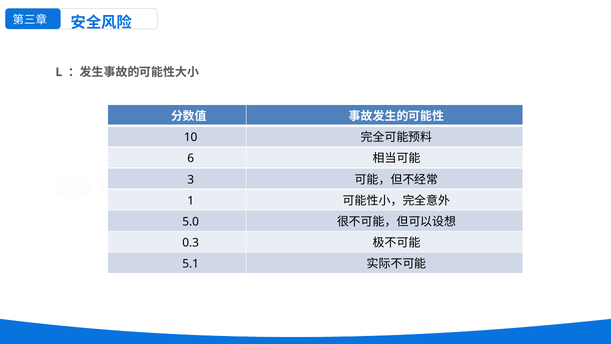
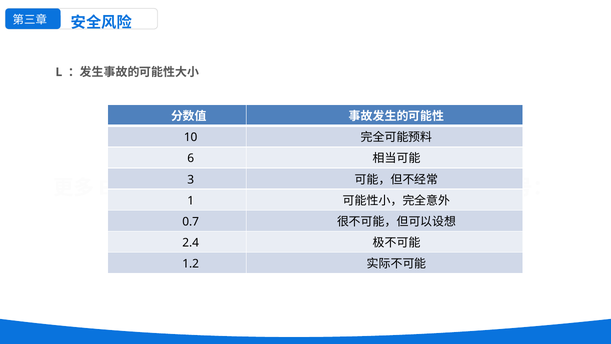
5.0: 5.0 -> 0.7 (191, 222)
0.3: 0.3 -> 2.4 (191, 243)
5.1: 5.1 -> 1.2 (191, 264)
